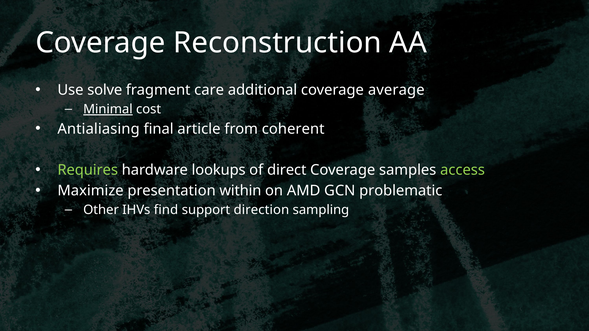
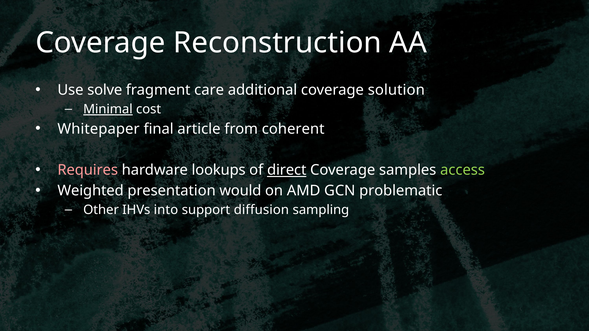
average: average -> solution (396, 90)
Antialiasing: Antialiasing -> Whitepaper (99, 129)
Requires colour: light green -> pink (88, 170)
direct underline: none -> present (287, 170)
Maximize: Maximize -> Weighted (91, 191)
within: within -> would (240, 191)
find: find -> into (166, 210)
direction: direction -> diffusion (261, 210)
